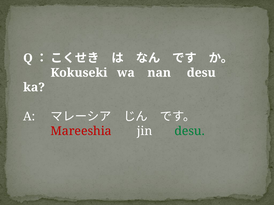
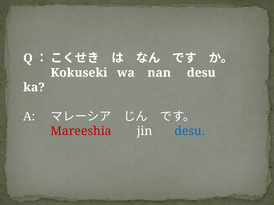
desu colour: green -> blue (190, 131)
